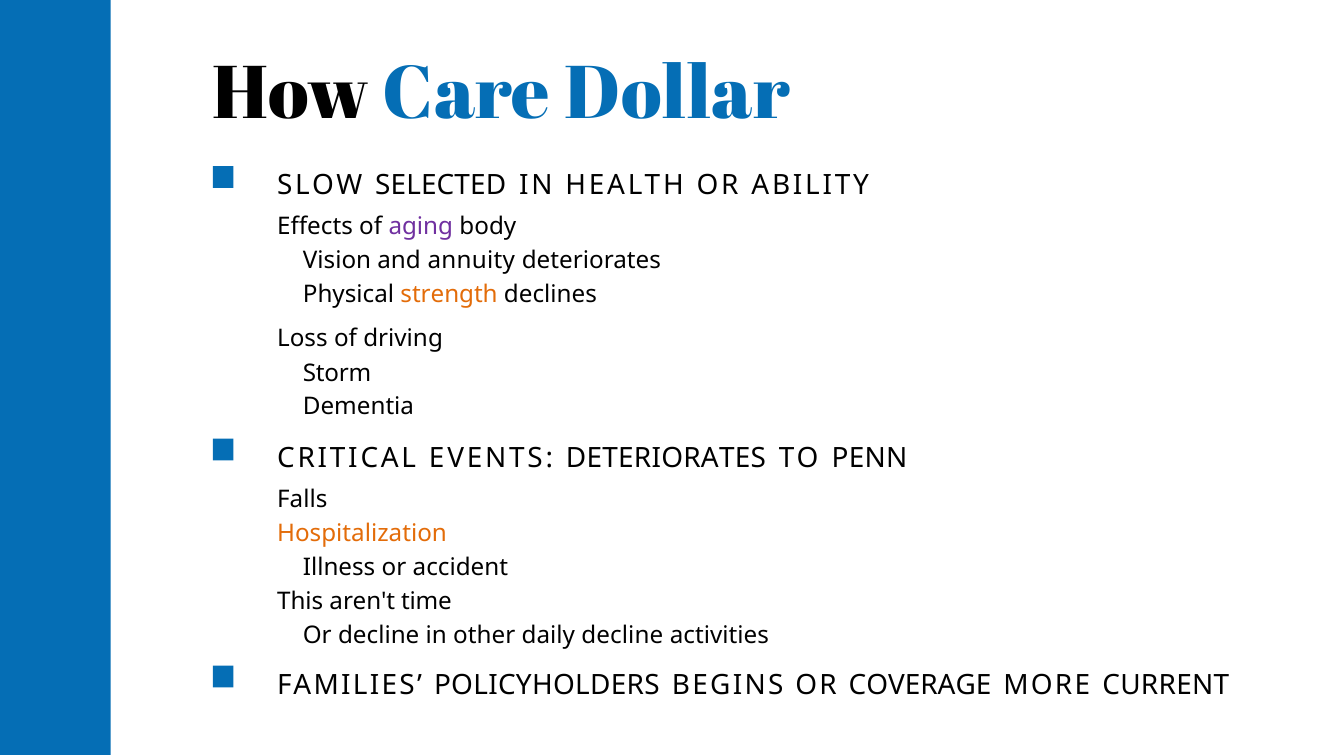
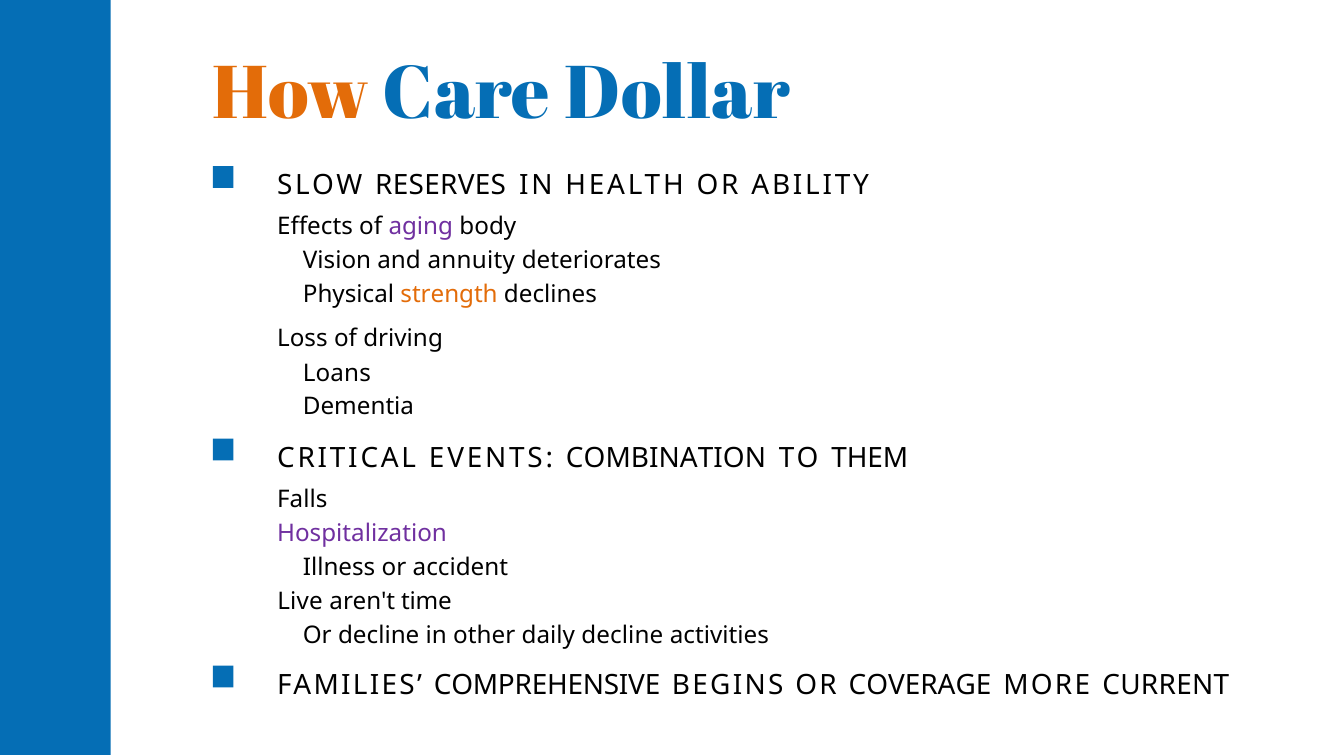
How colour: black -> orange (291, 94)
SELECTED: SELECTED -> RESERVES (441, 185)
Storm: Storm -> Loans (337, 373)
EVENTS DETERIORATES: DETERIORATES -> COMBINATION (666, 458)
PENN: PENN -> THEM (870, 458)
Hospitalization colour: orange -> purple (362, 534)
This: This -> Live (300, 602)
POLICYHOLDERS: POLICYHOLDERS -> COMPREHENSIVE (547, 685)
